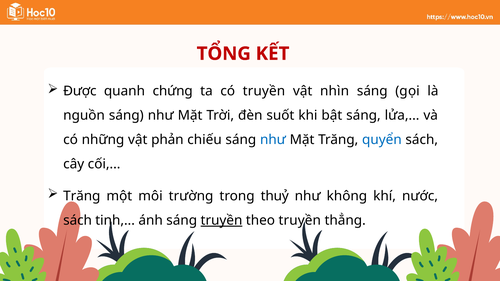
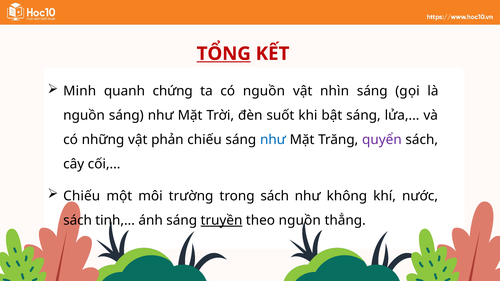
TỔNG underline: none -> present (224, 54)
Được: Được -> Minh (80, 91)
có truyền: truyền -> nguồn (264, 91)
quyển colour: blue -> purple (382, 140)
Trăng: Trăng -> Chiếu (82, 196)
trong thuỷ: thuỷ -> sách (275, 196)
theo truyền: truyền -> nguồn (300, 221)
